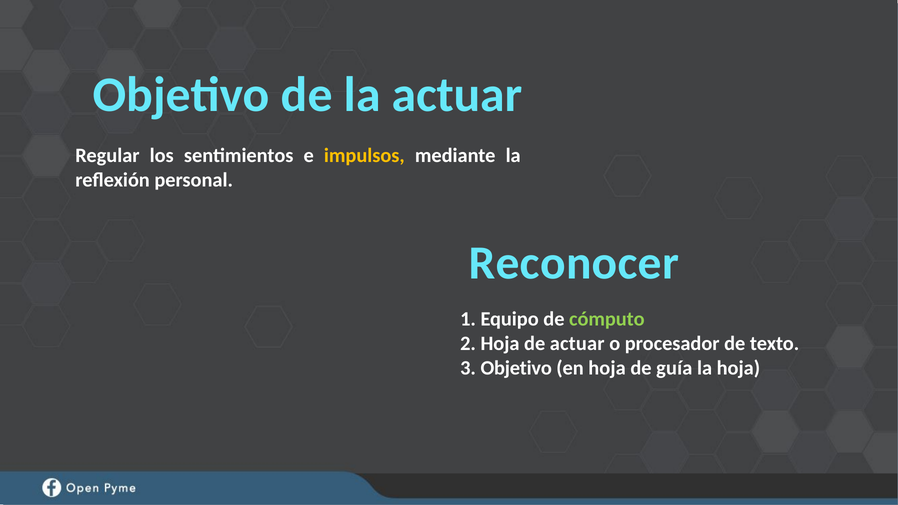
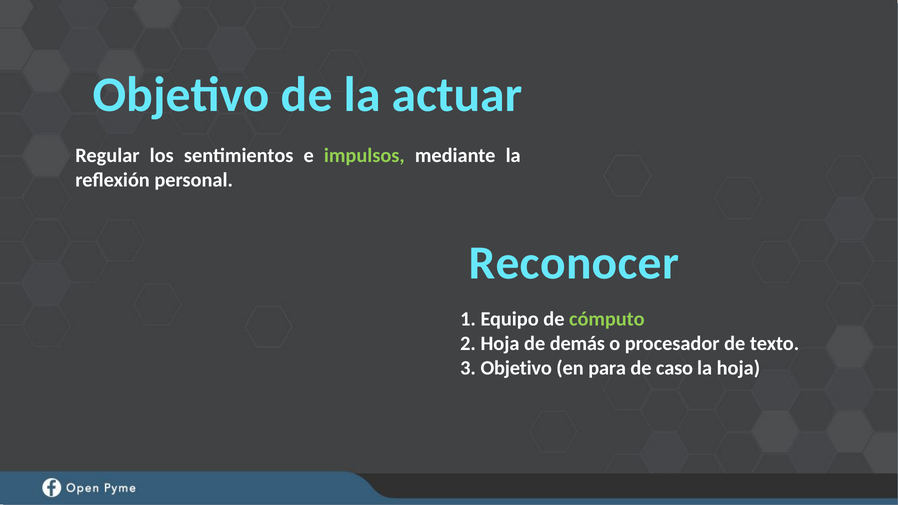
impulsos colour: yellow -> light green (364, 156)
de actuar: actuar -> demás (577, 344)
en hoja: hoja -> para (607, 368)
guía: guía -> caso (674, 368)
